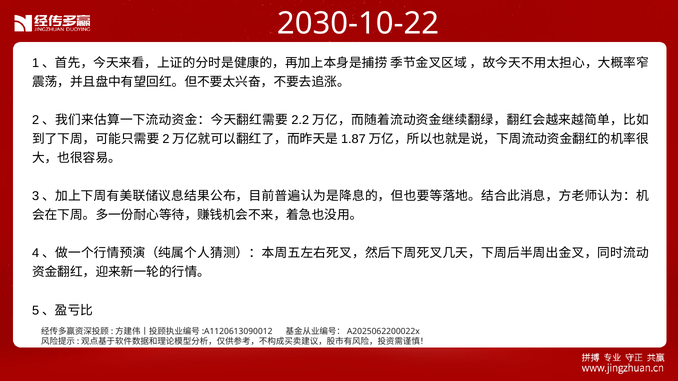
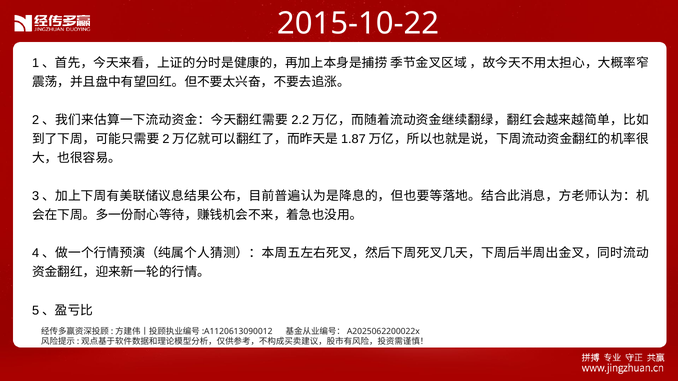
2030-10-22: 2030-10-22 -> 2015-10-22 (358, 23)
